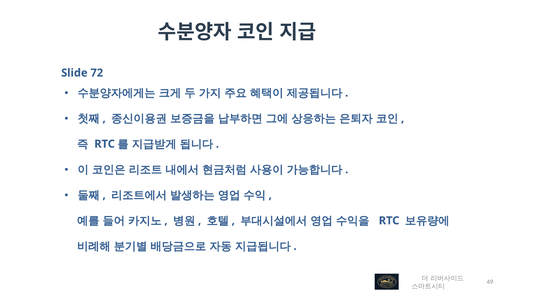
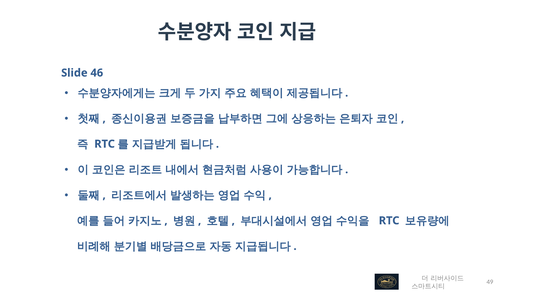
72: 72 -> 46 (97, 73)
